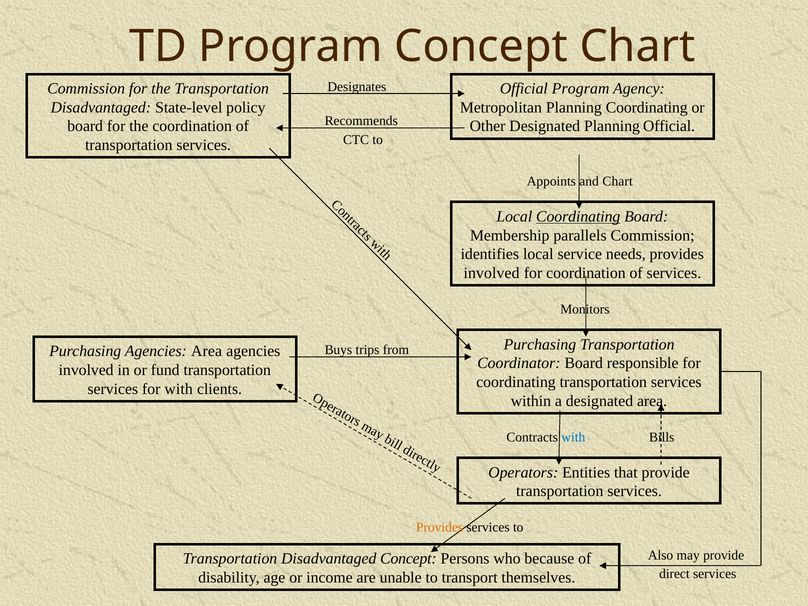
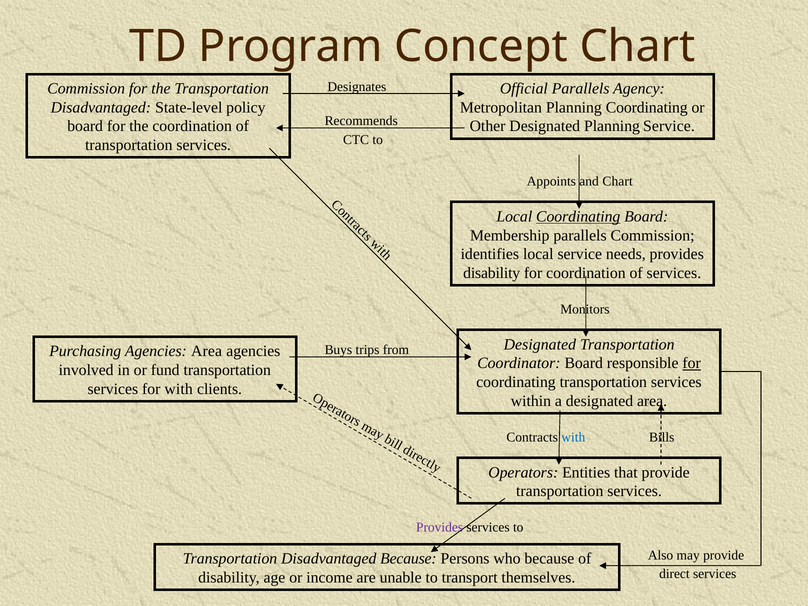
Official Program: Program -> Parallels (581, 89)
Planning Official: Official -> Service (669, 126)
involved: involved -> disability (492, 273)
Purchasing: Purchasing -> Designated (540, 344)
for underline: none -> present (692, 363)
Provides colour: orange -> purple (440, 527)
Disadvantaged Concept: Concept -> Because (408, 559)
